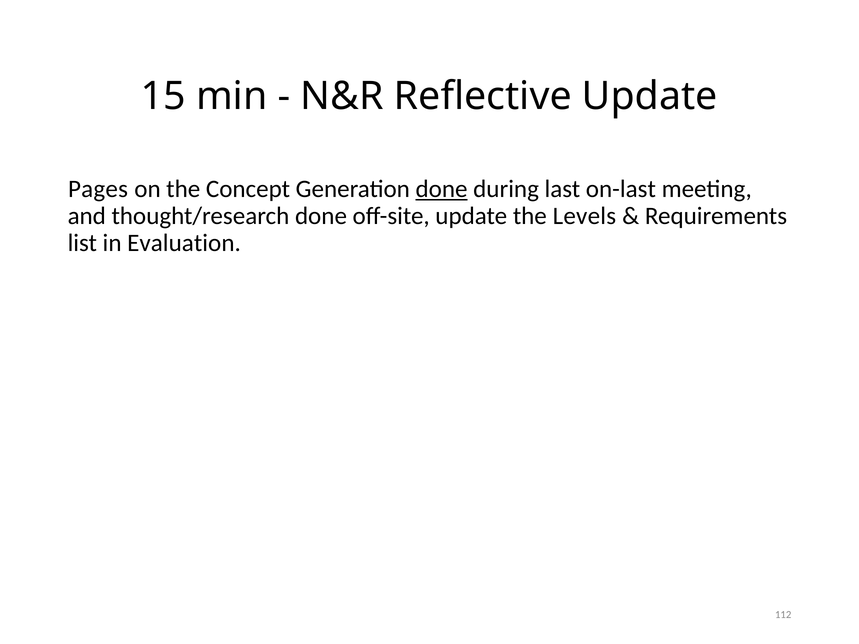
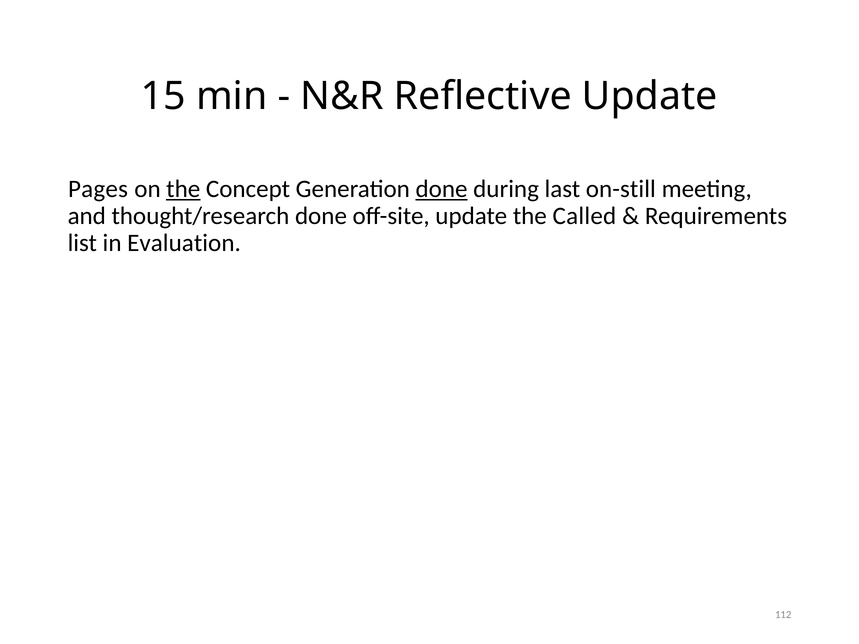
the underline: none -> present (183, 189)
on-last: on-last -> on-still (621, 189)
Levels: Levels -> Called (584, 216)
